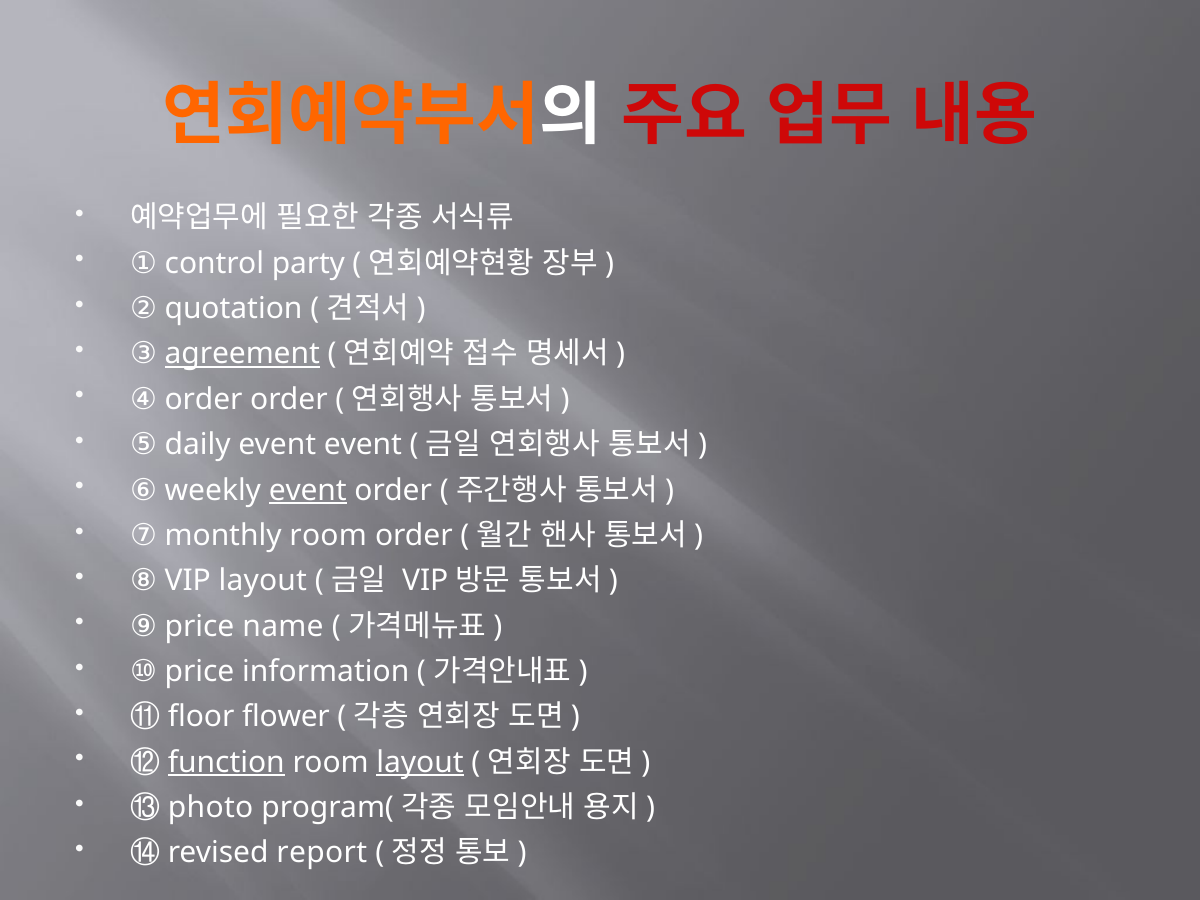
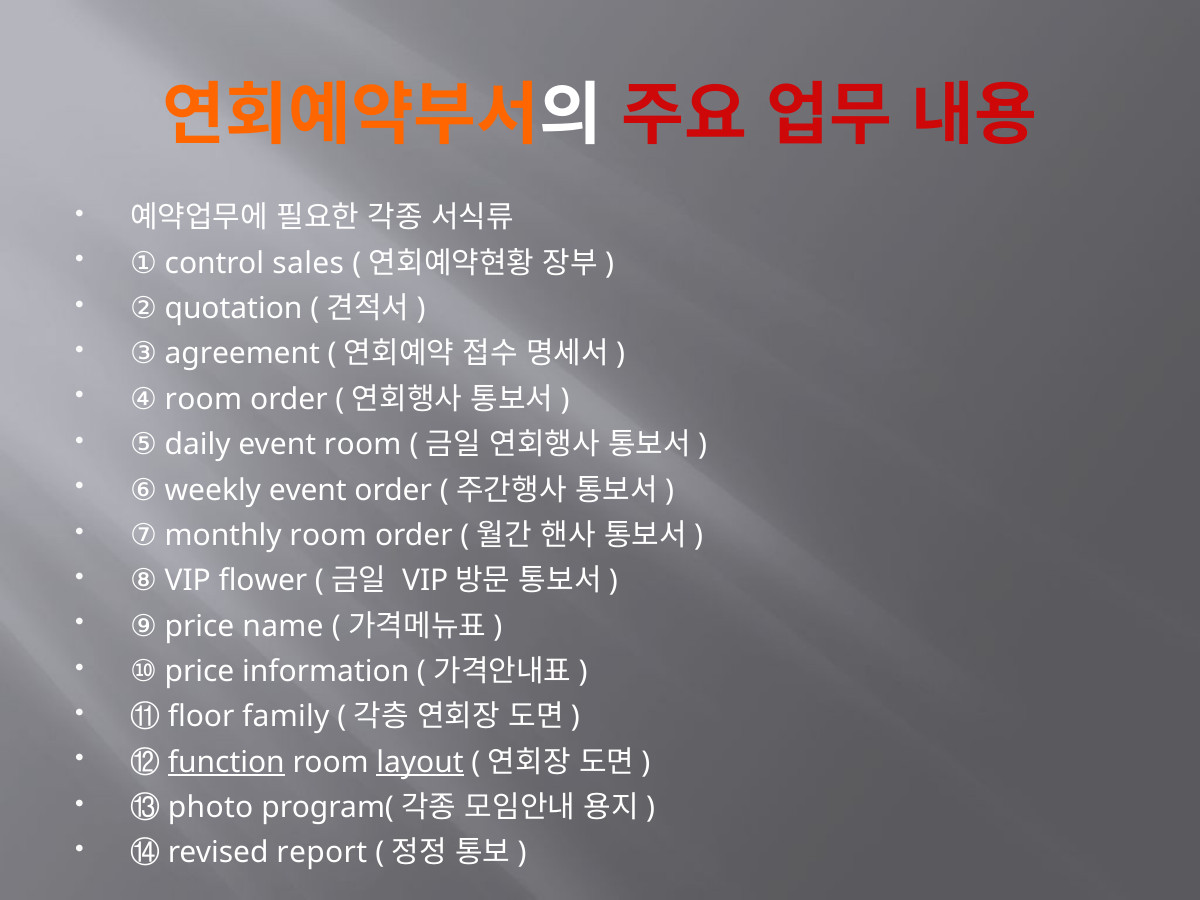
party: party -> sales (308, 263)
agreement underline: present -> none (242, 354)
④ order: order -> room (203, 399)
event event: event -> room (363, 445)
event underline: present -> none (308, 490)
VIP layout: layout -> flower (263, 581)
flower: flower -> family (286, 717)
